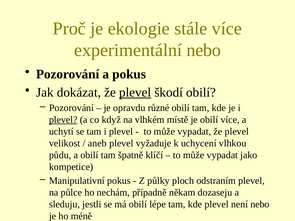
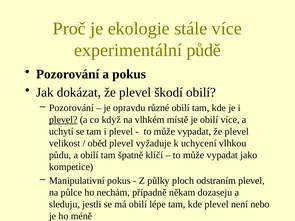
experimentální nebo: nebo -> půdě (204, 50)
plevel underline: present -> none (135, 93)
aneb: aneb -> oběd (97, 143)
